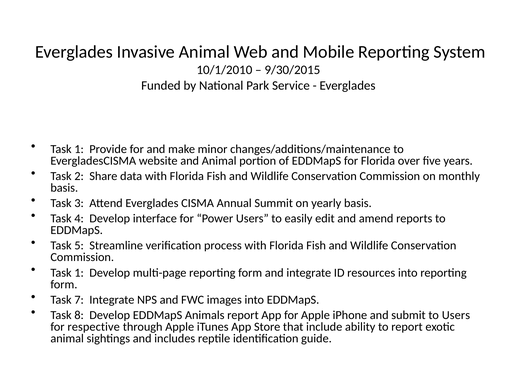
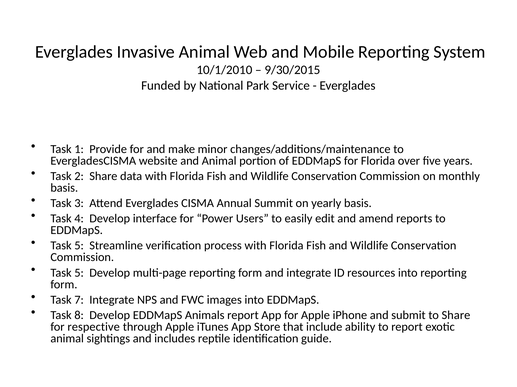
1: 1 -> 5 (79, 273)
to Users: Users -> Share (456, 316)
